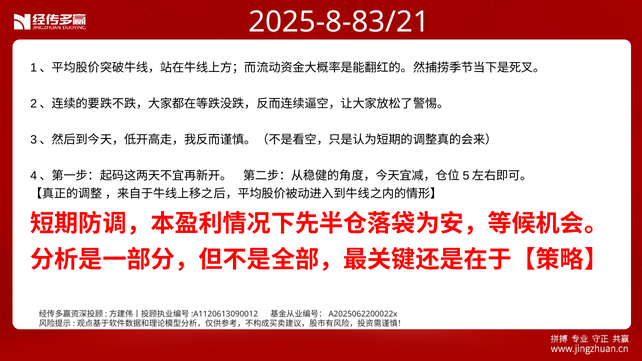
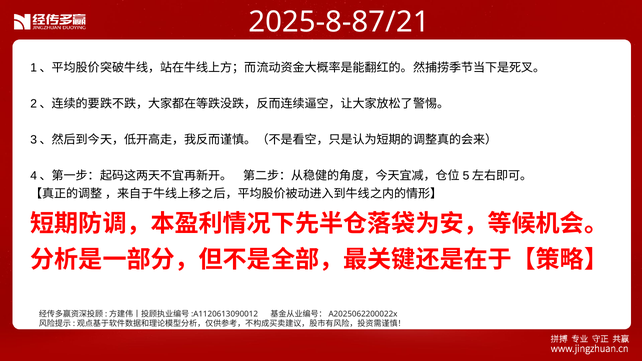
2025-8-83/21: 2025-8-83/21 -> 2025-8-87/21 (339, 22)
